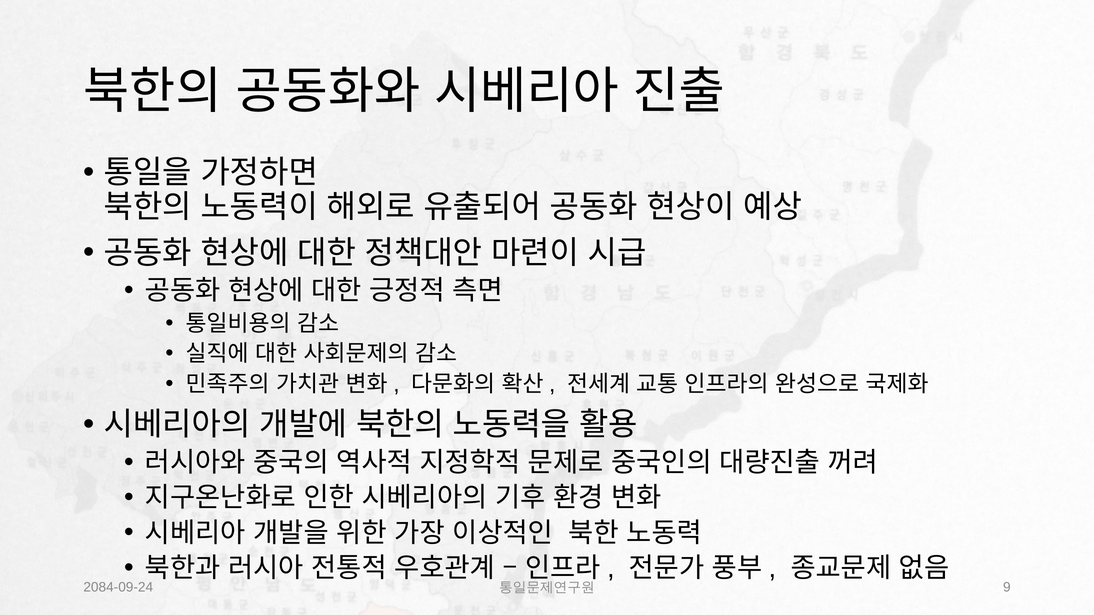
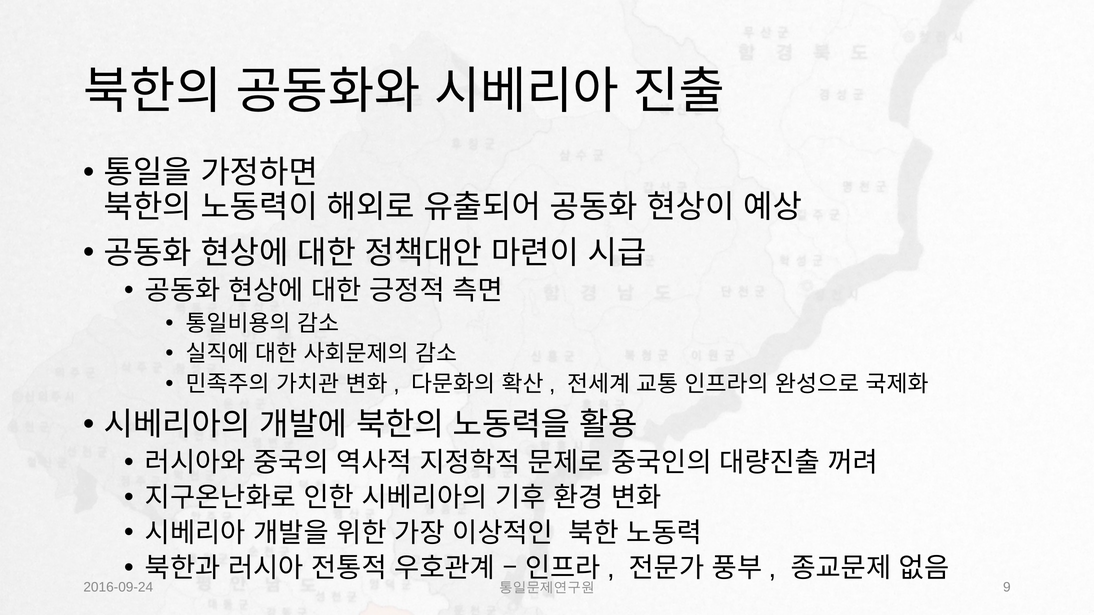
2084-09-24: 2084-09-24 -> 2016-09-24 (118, 588)
